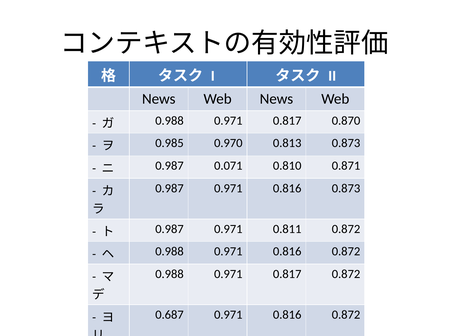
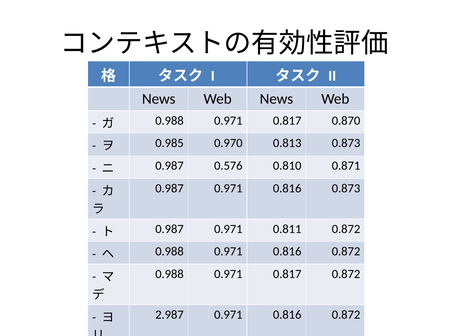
0.071: 0.071 -> 0.576 (228, 166)
0.687: 0.687 -> 2.987 (169, 315)
